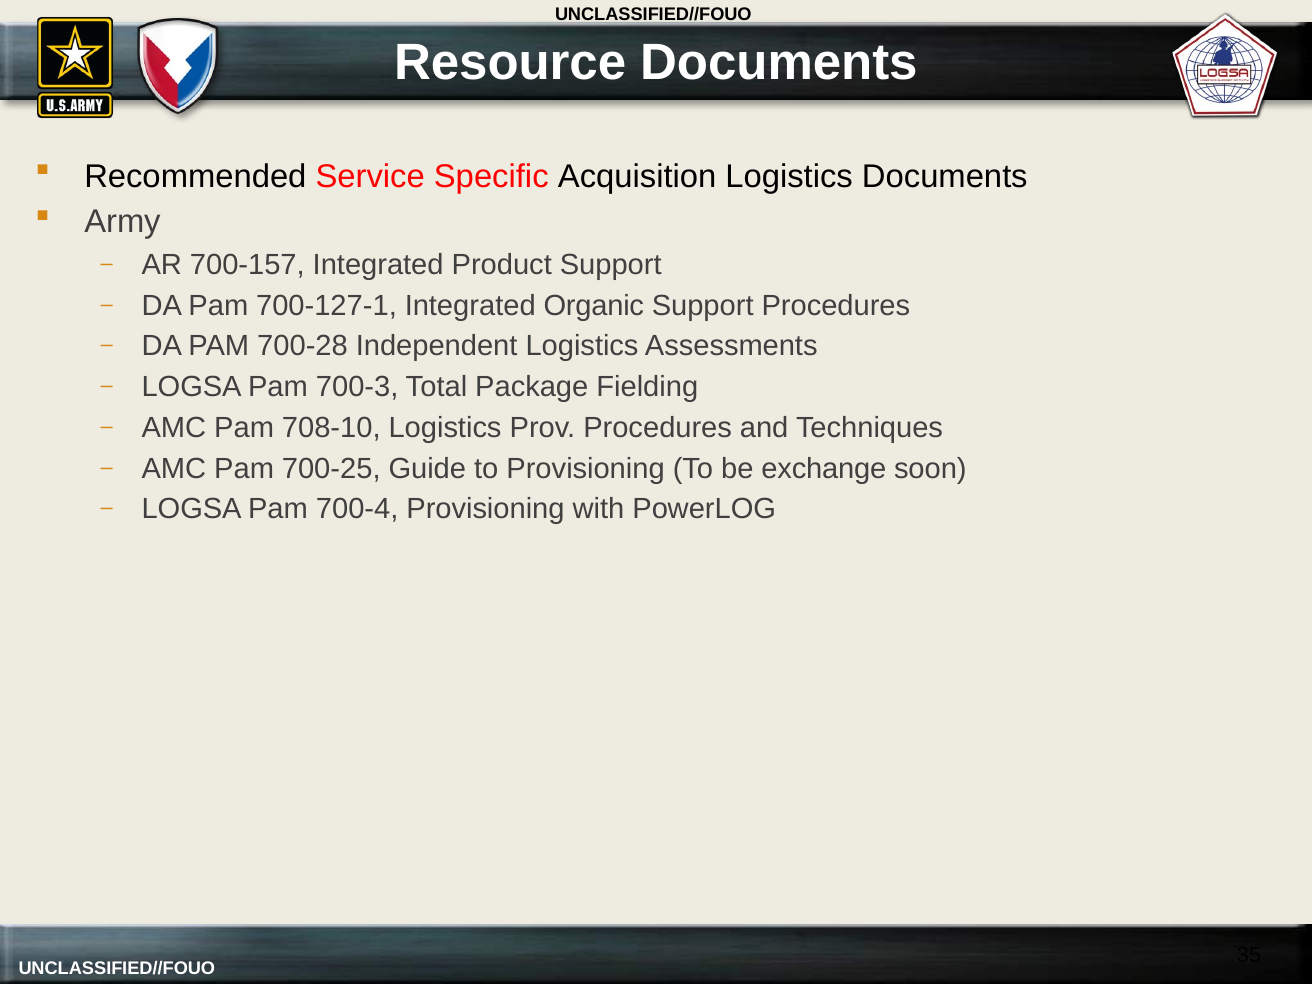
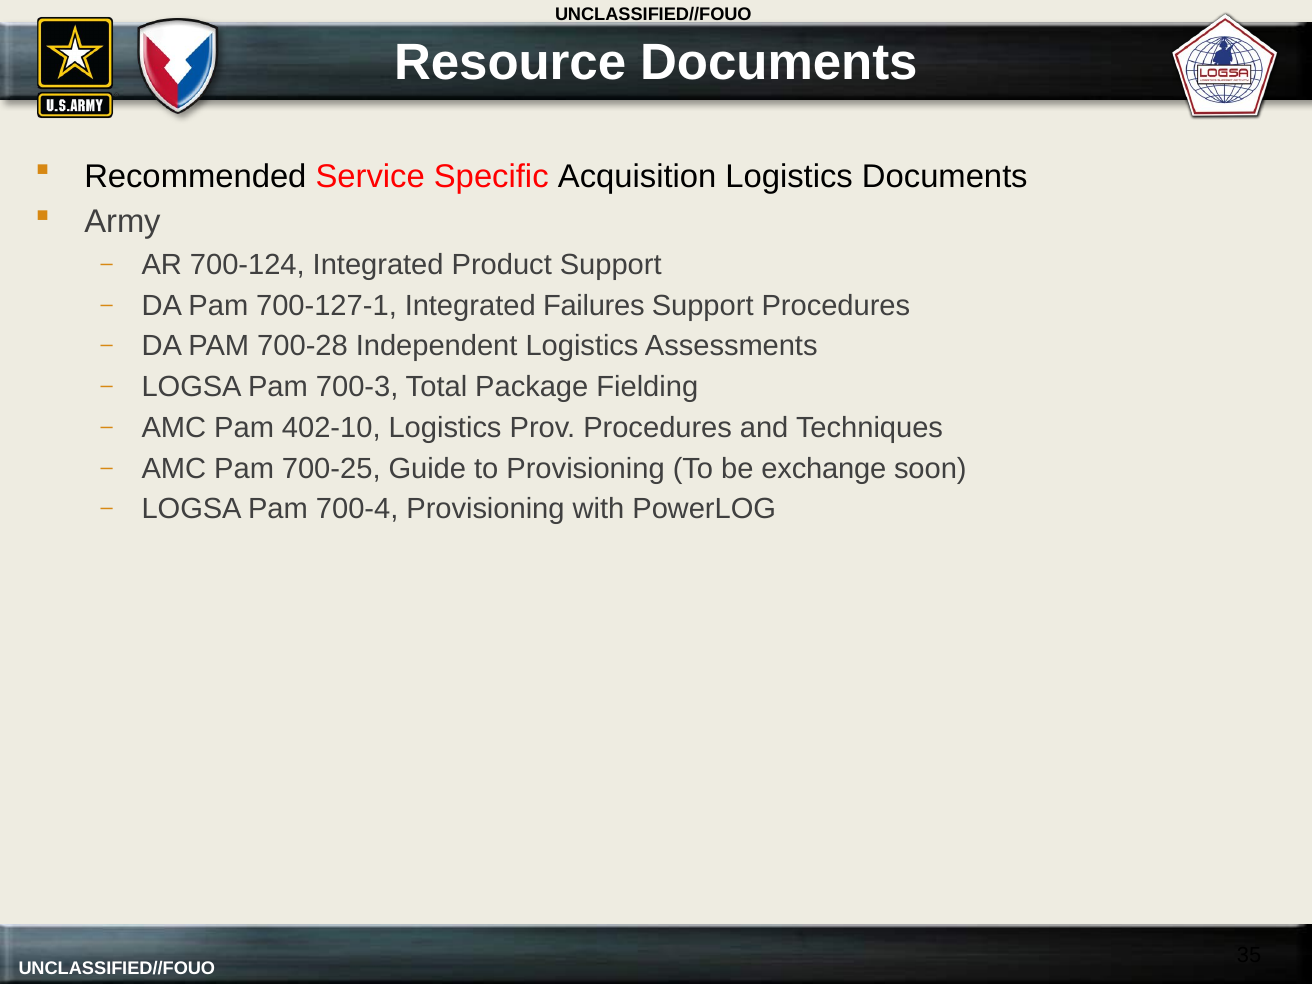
700-157: 700-157 -> 700-124 (247, 265)
Organic: Organic -> Failures (594, 306)
708-10: 708-10 -> 402-10 (331, 428)
